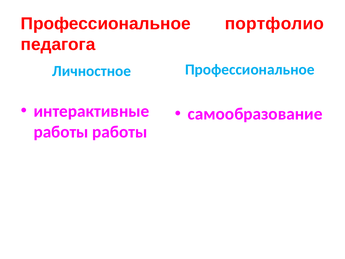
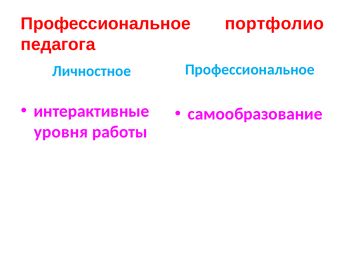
работы: работы -> уровня (61, 132)
